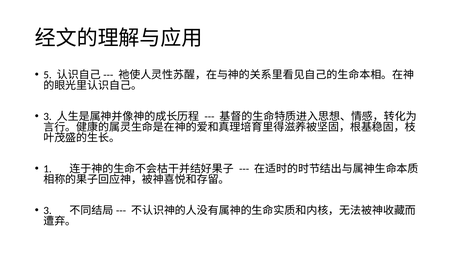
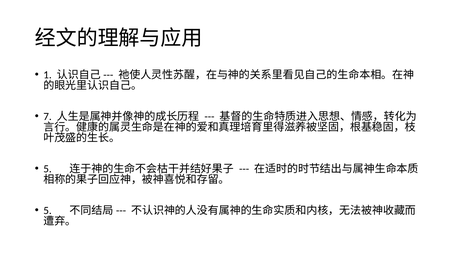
5: 5 -> 1 (48, 75)
3: 3 -> 7 (48, 117)
1: 1 -> 5 (48, 169)
3: 3 -> 5 (48, 211)
